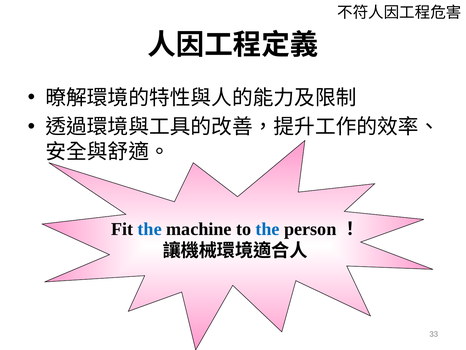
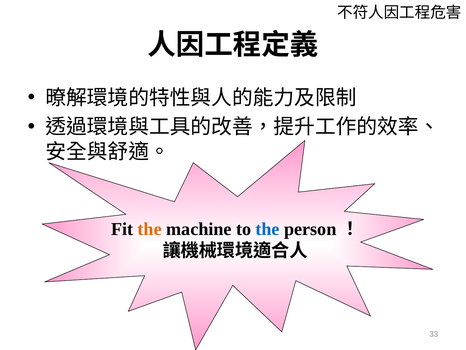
the colour: blue -> orange (150, 229)
